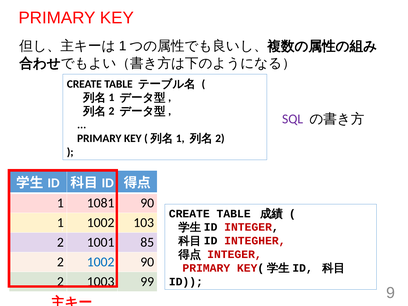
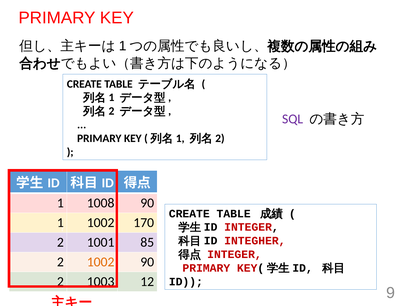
1081: 1081 -> 1008 (101, 203)
103: 103 -> 170 (144, 223)
1002 colour: blue -> orange (101, 262)
99: 99 -> 12 (147, 282)
